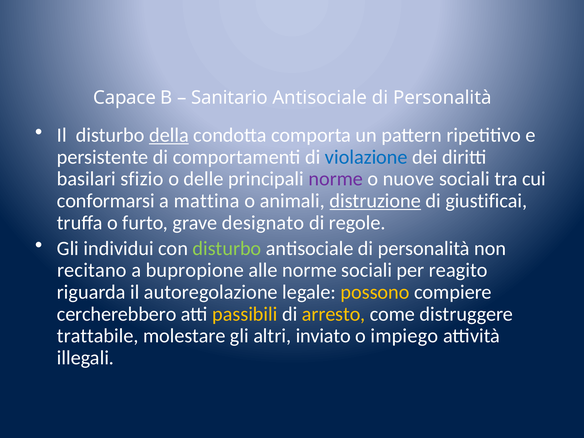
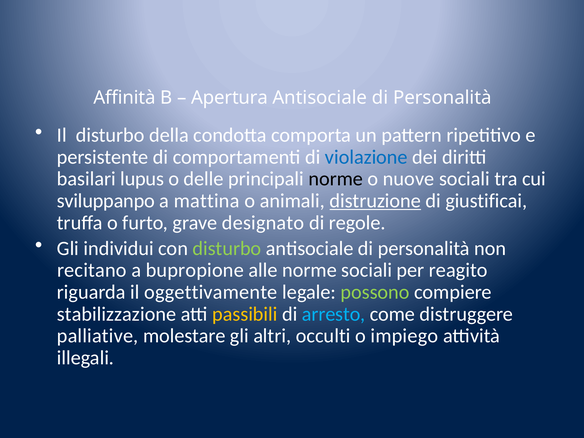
Capace: Capace -> Affinità (124, 98)
Sanitario: Sanitario -> Apertura (230, 98)
della underline: present -> none (169, 135)
sfizio: sfizio -> lupus (142, 179)
norme colour: purple -> black (336, 179)
conformarsi: conformarsi -> sviluppanpo (106, 201)
autoregolazione: autoregolazione -> oggettivamente (211, 292)
possono colour: yellow -> light green (375, 292)
cercherebbero: cercherebbero -> stabilizzazione (117, 314)
arresto colour: yellow -> light blue (334, 314)
trattabile: trattabile -> palliative (98, 336)
inviato: inviato -> occulti (323, 336)
